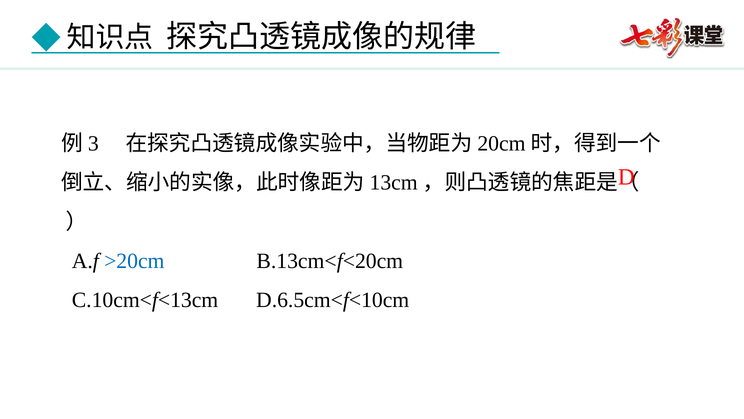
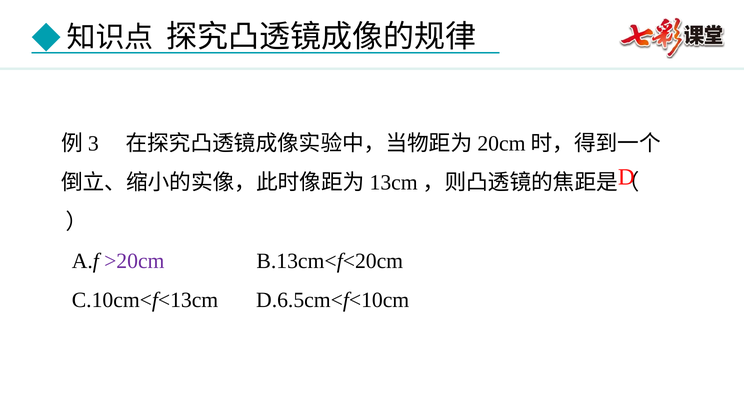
>20cm colour: blue -> purple (134, 261)
